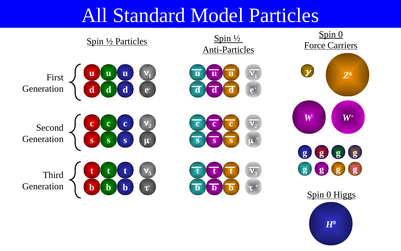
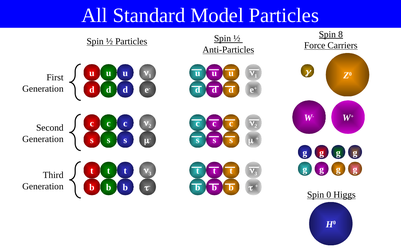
0: 0 -> 8 (341, 34)
